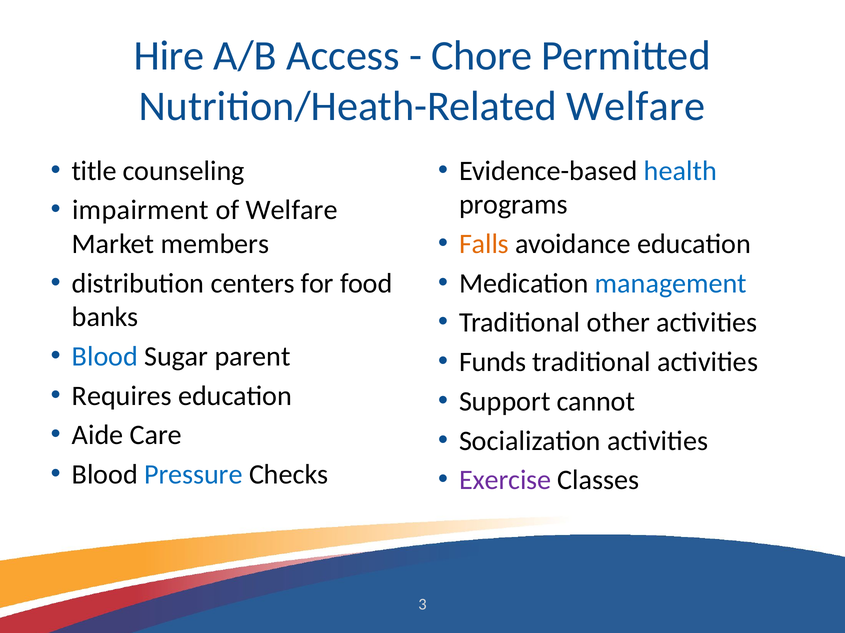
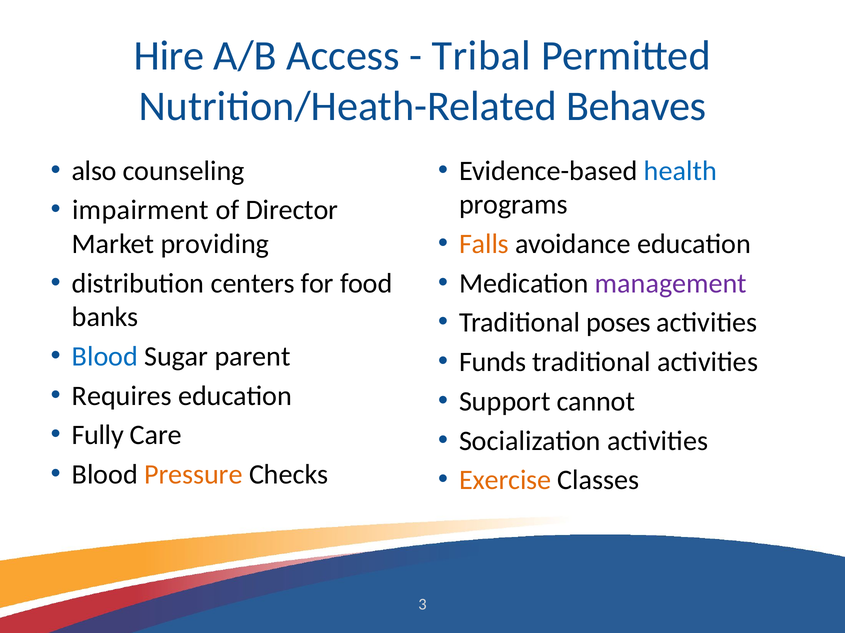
Chore: Chore -> Tribal (481, 56)
Nutrition/Heath-Related Welfare: Welfare -> Behaves (636, 106)
title: title -> also (94, 171)
of Welfare: Welfare -> Director (292, 210)
members: members -> providing (215, 244)
management colour: blue -> purple (671, 284)
other: other -> poses (618, 323)
Aide: Aide -> Fully (98, 436)
Pressure colour: blue -> orange (193, 475)
Exercise colour: purple -> orange (505, 481)
